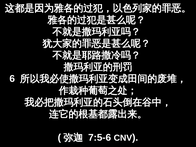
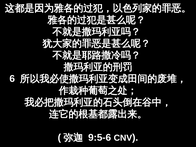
7:5-6: 7:5-6 -> 9:5-6 (100, 138)
